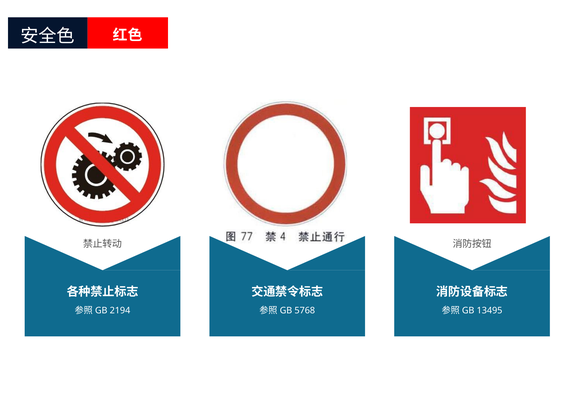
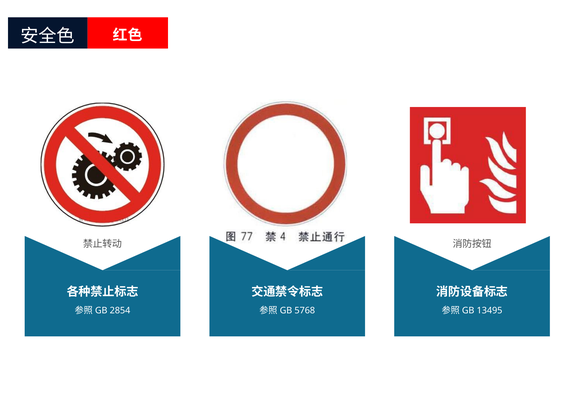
2194: 2194 -> 2854 (120, 310)
